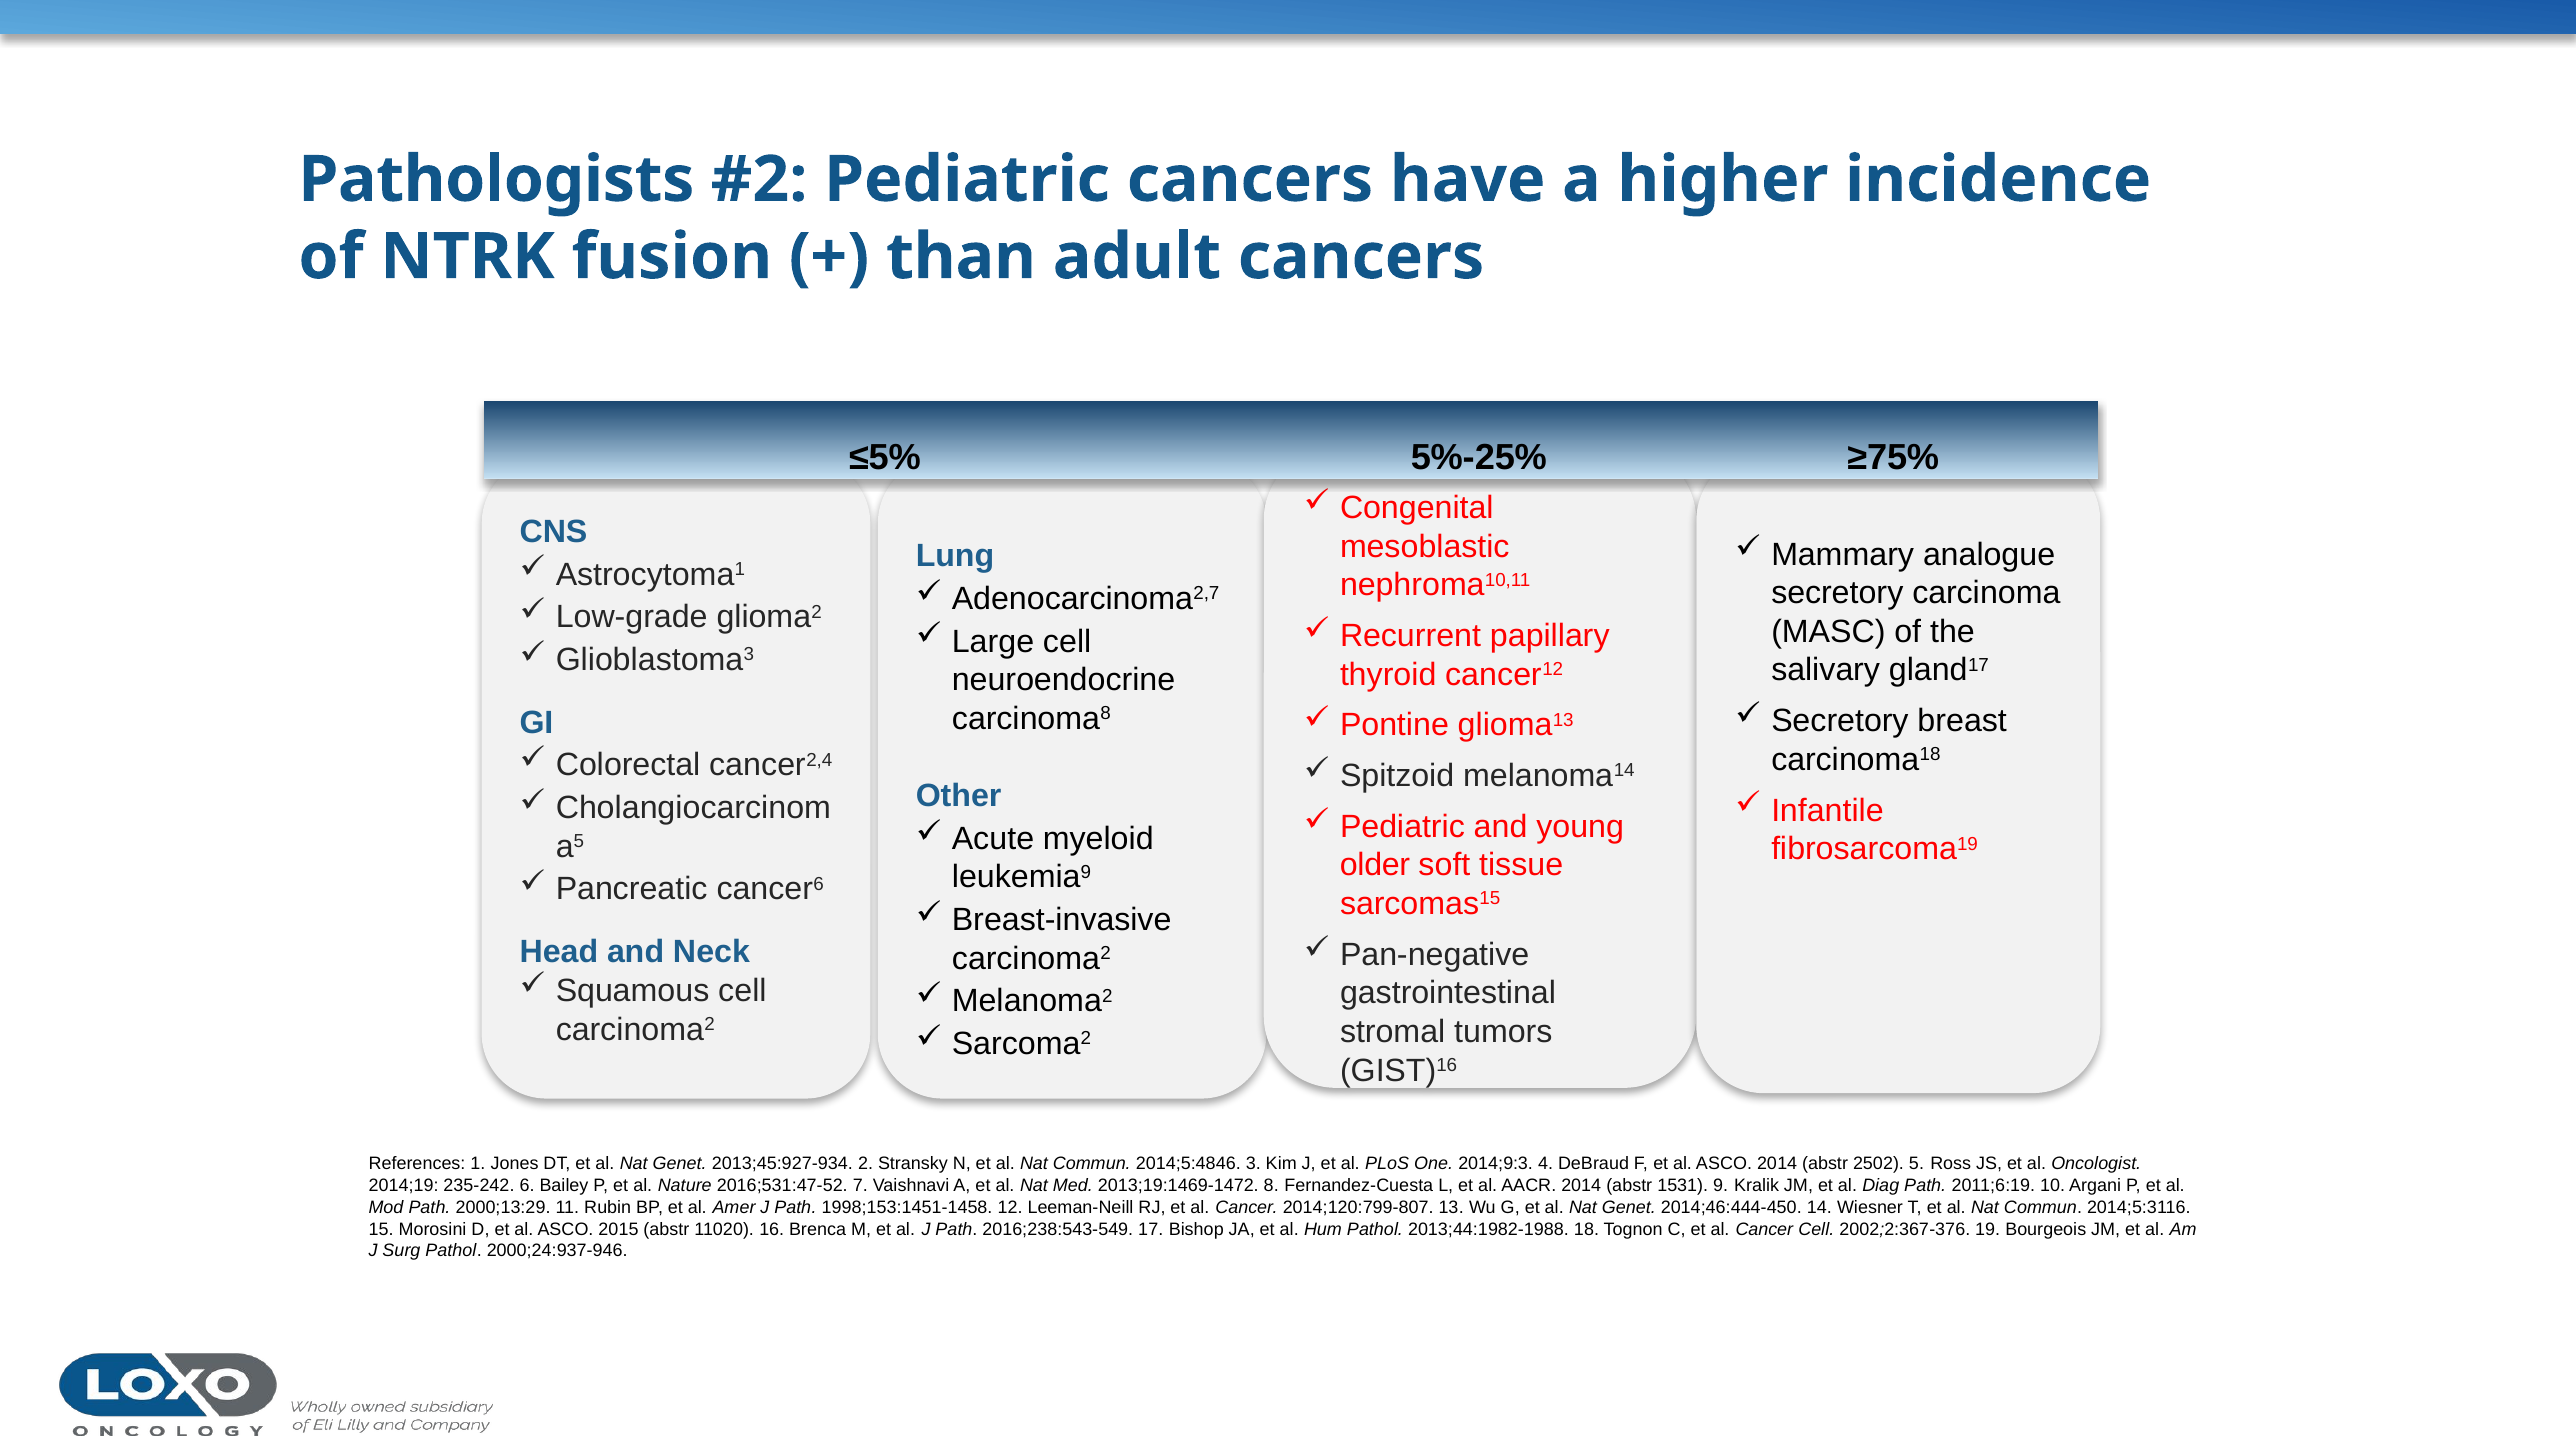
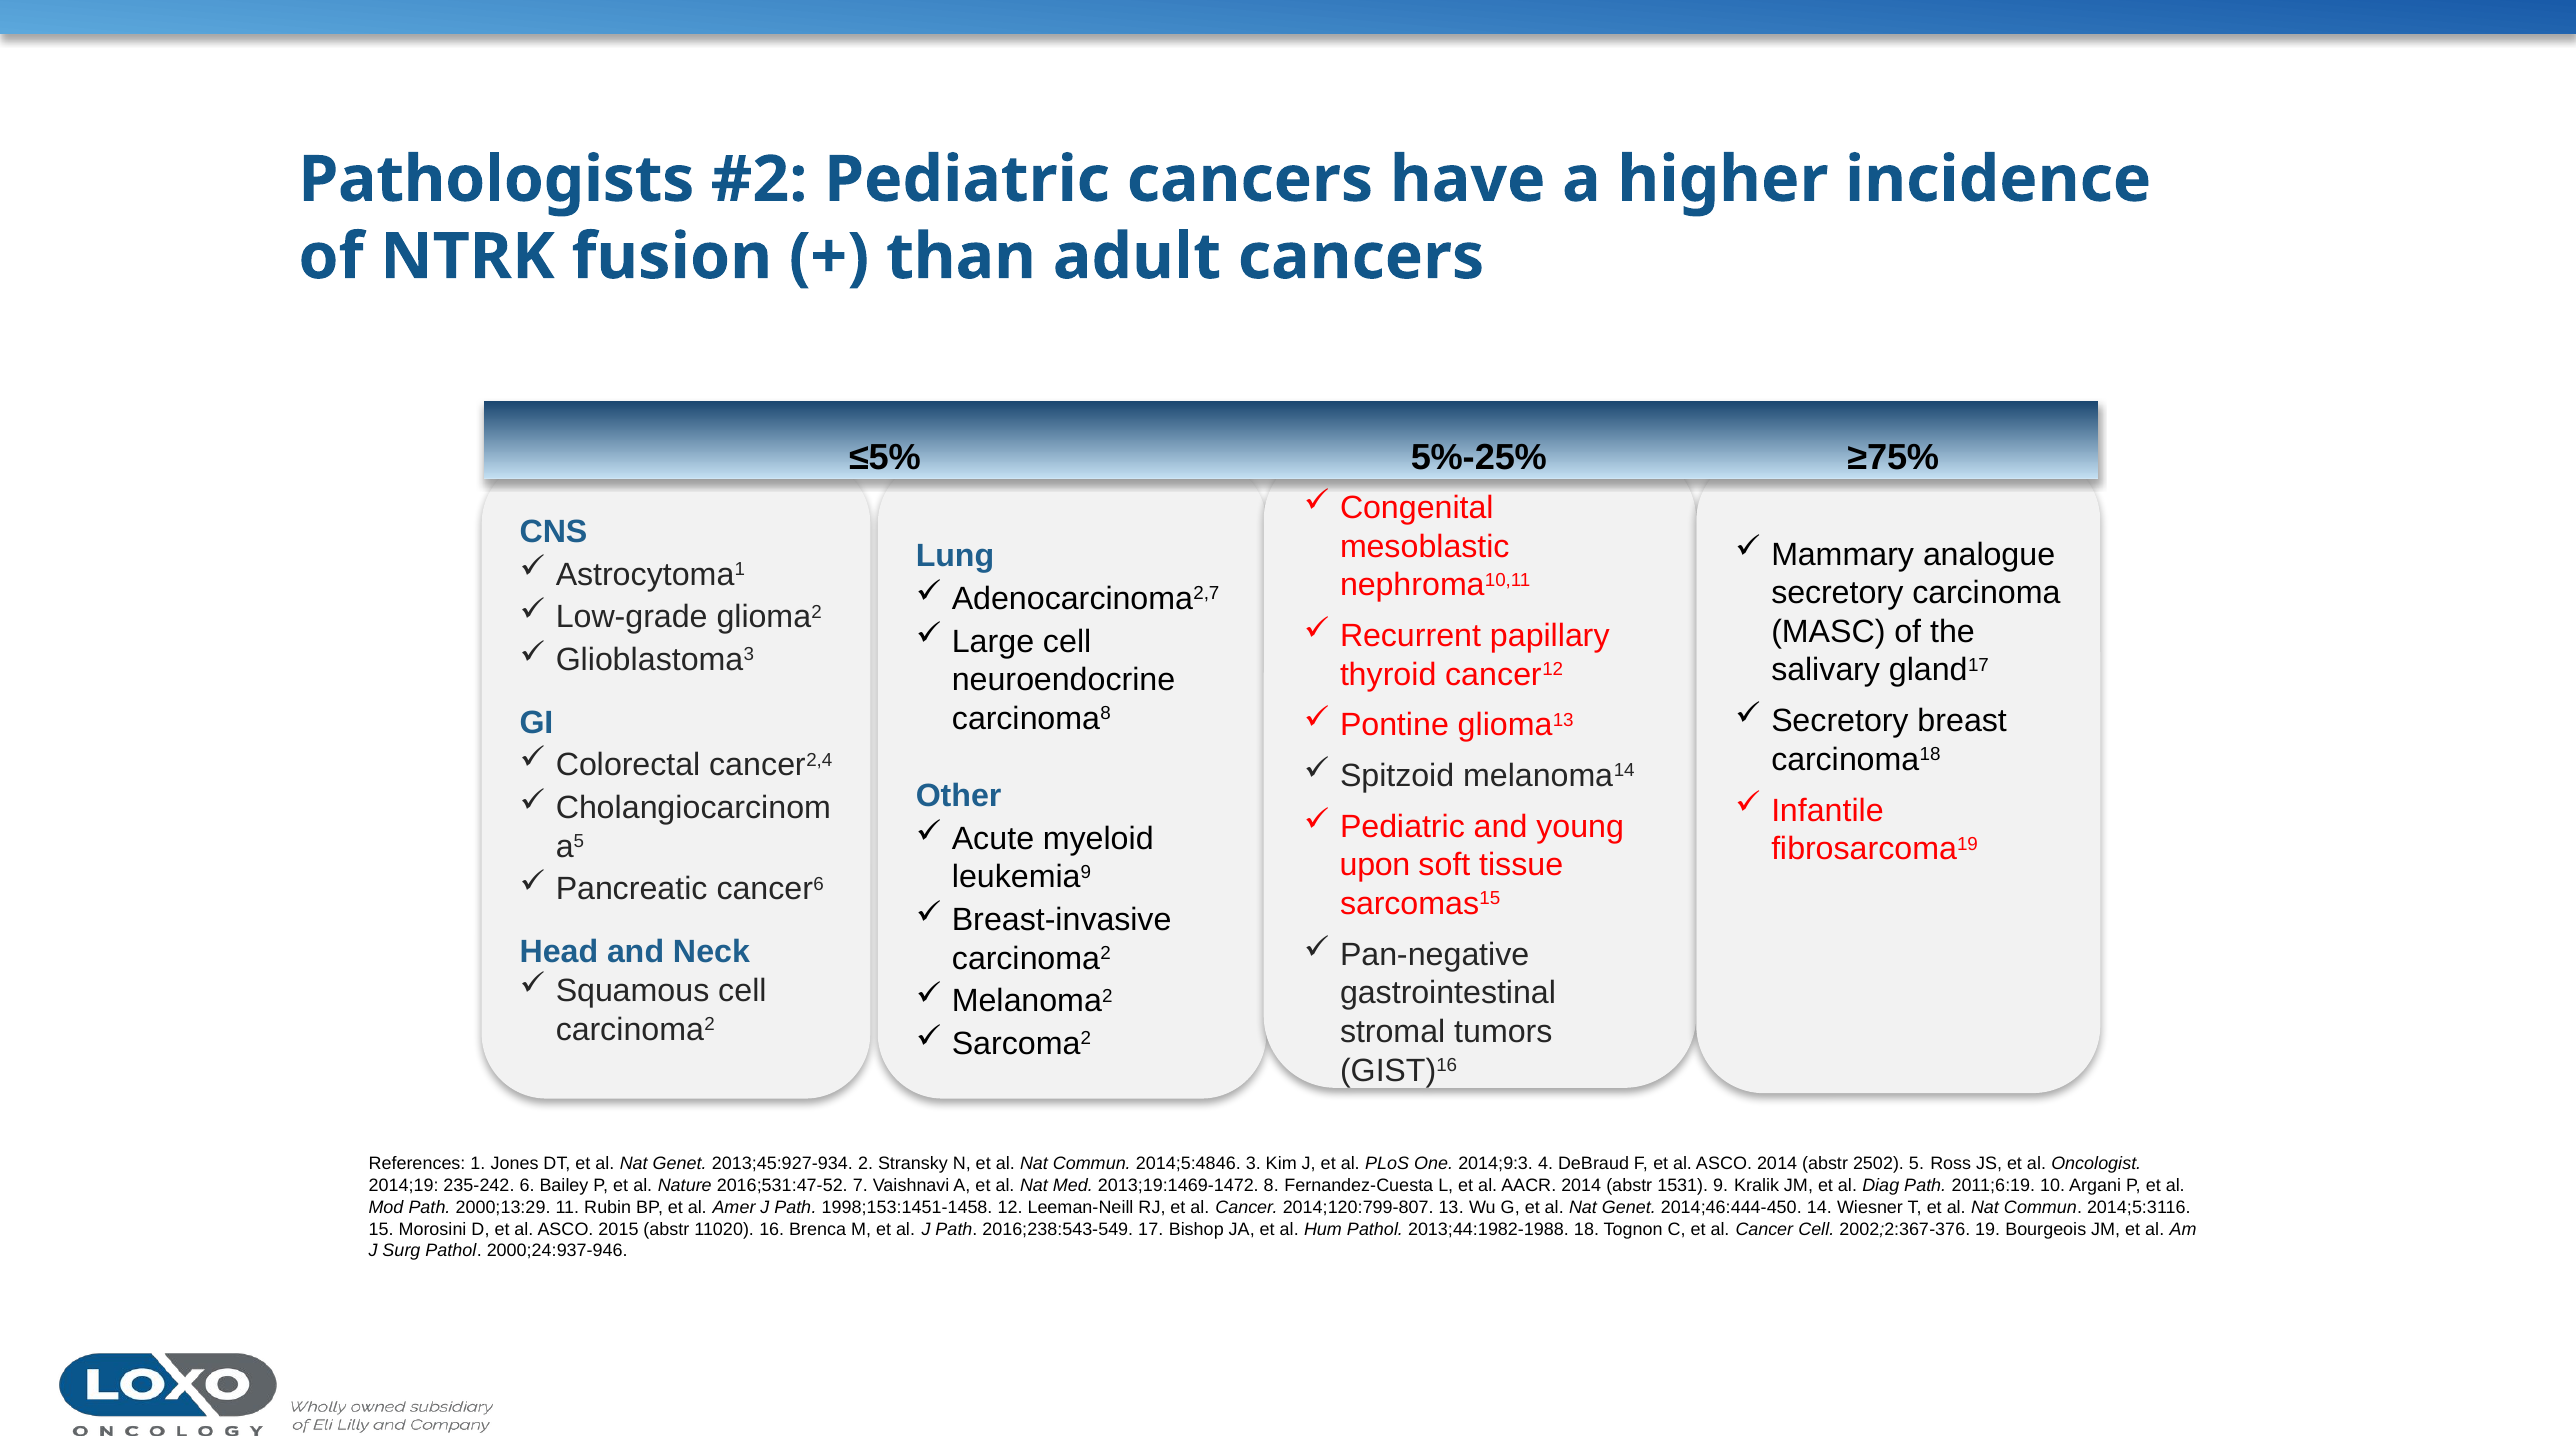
older: older -> upon (1375, 865)
